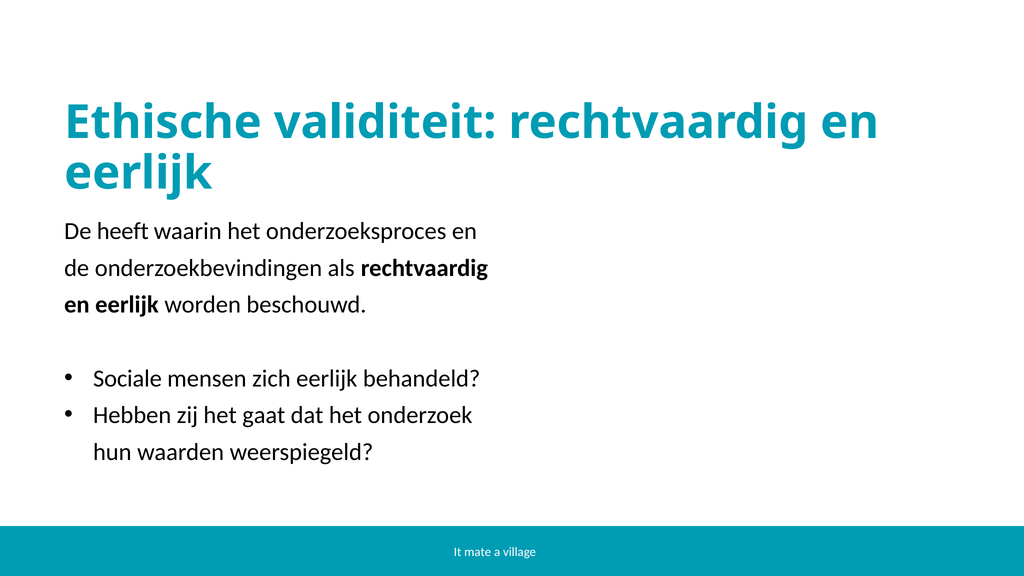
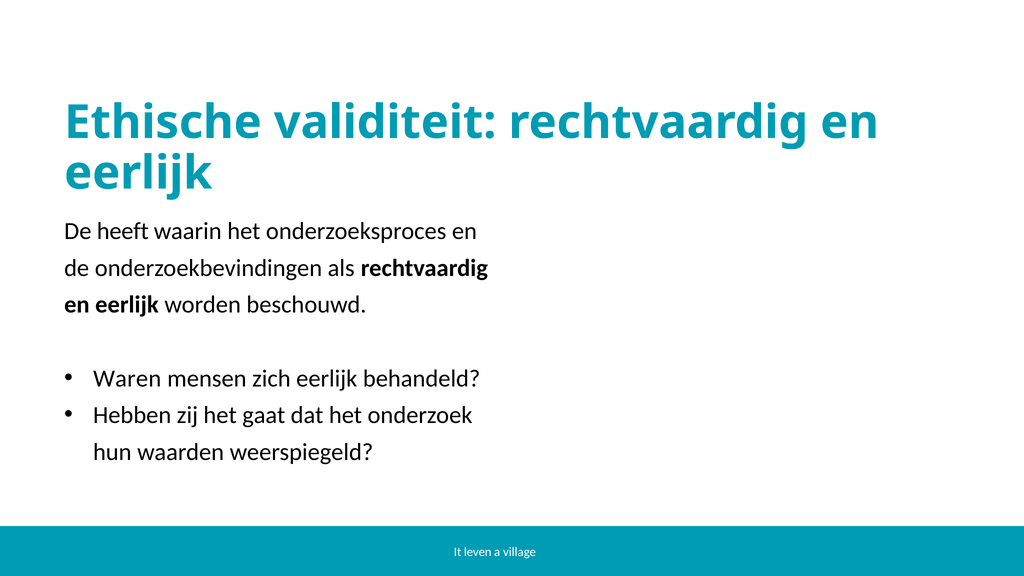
Sociale: Sociale -> Waren (127, 378)
mate: mate -> leven (478, 552)
